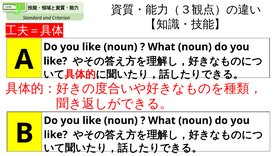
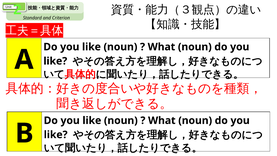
3: 3 -> 2 (17, 10)
